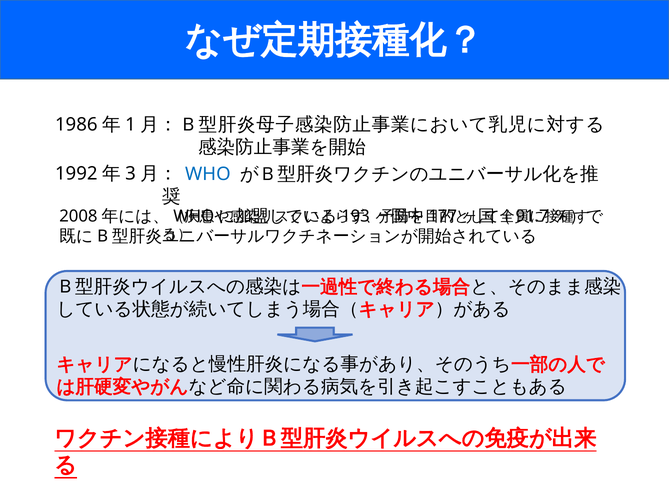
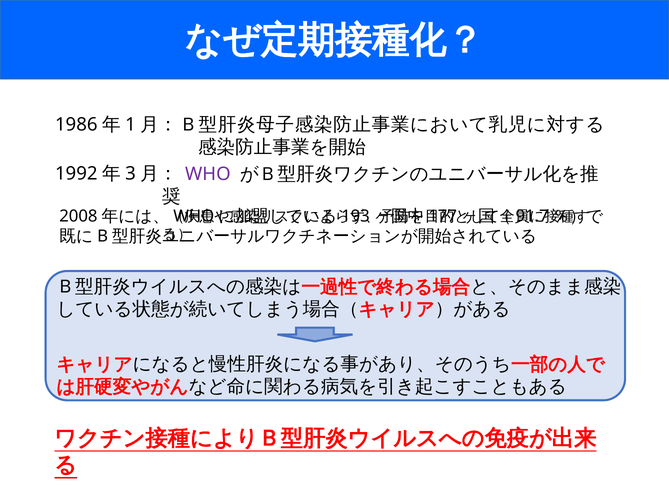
WHO colour: blue -> purple (208, 174)
